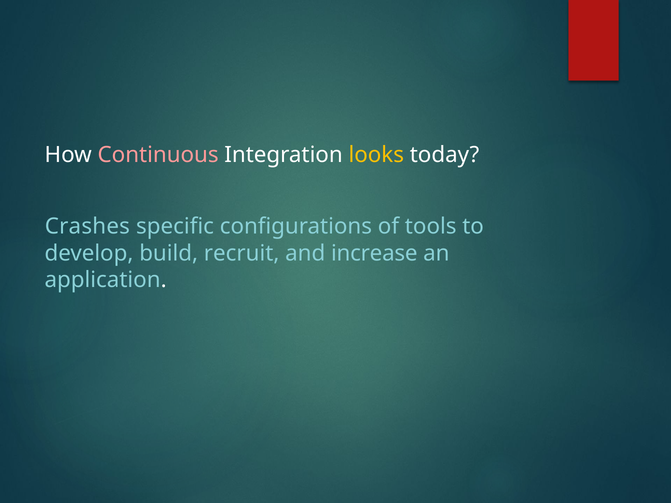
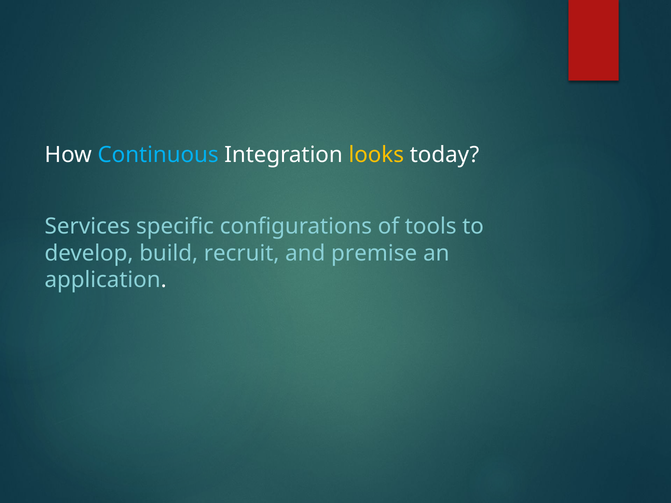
Continuous colour: pink -> light blue (158, 155)
Crashes: Crashes -> Services (87, 226)
increase: increase -> premise (374, 253)
